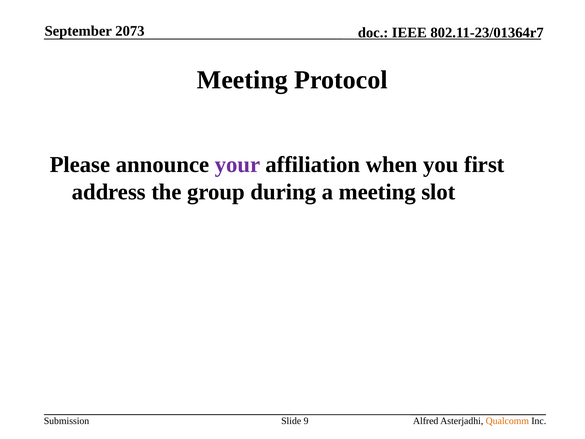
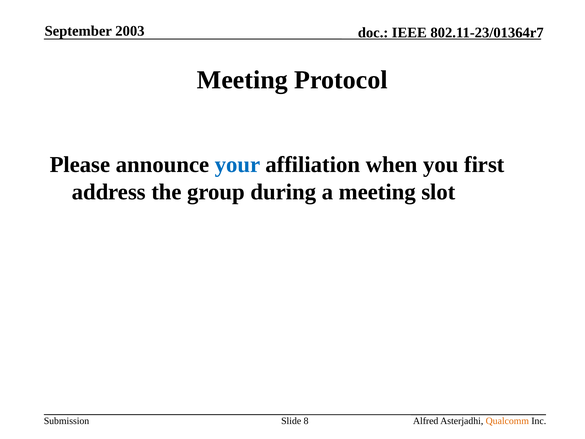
2073: 2073 -> 2003 (130, 31)
your colour: purple -> blue (238, 164)
9: 9 -> 8 (306, 421)
